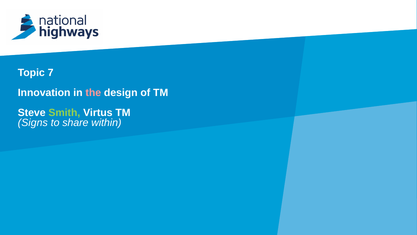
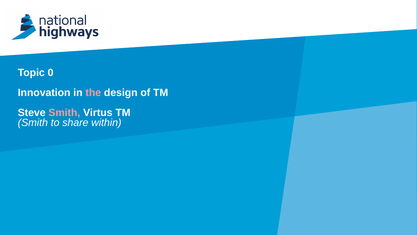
7: 7 -> 0 (51, 73)
Smith colour: light green -> pink (64, 113)
Signs: Signs -> Smith (33, 123)
